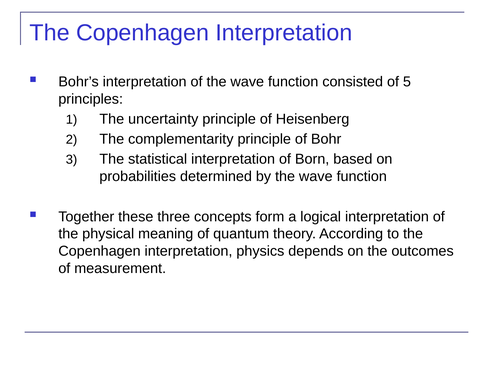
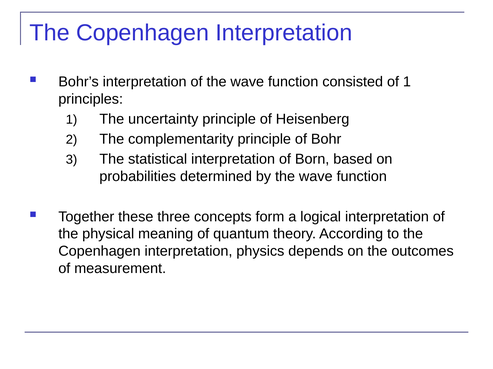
of 5: 5 -> 1 (407, 82)
